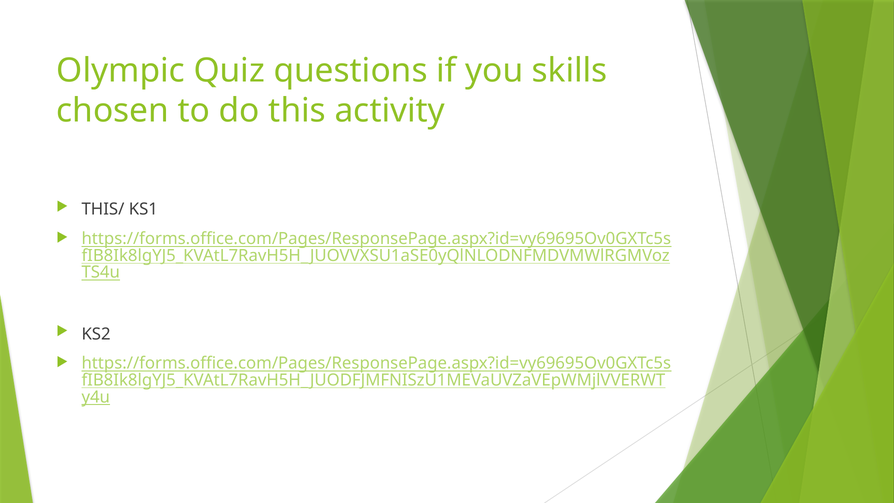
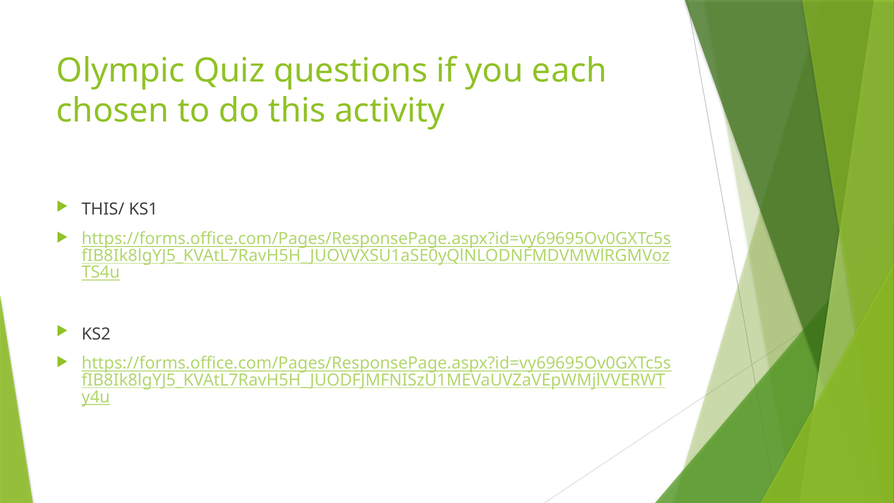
skills: skills -> each (570, 71)
